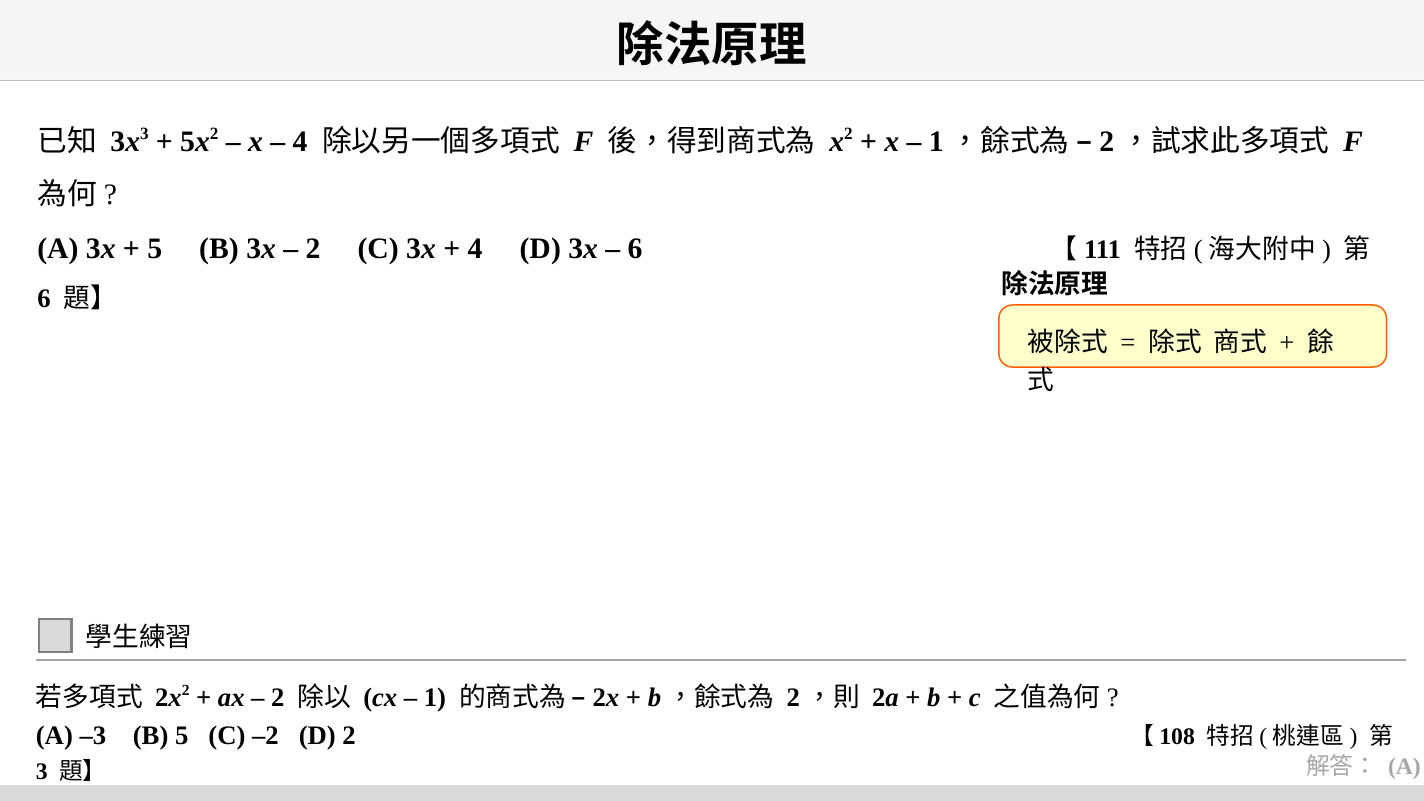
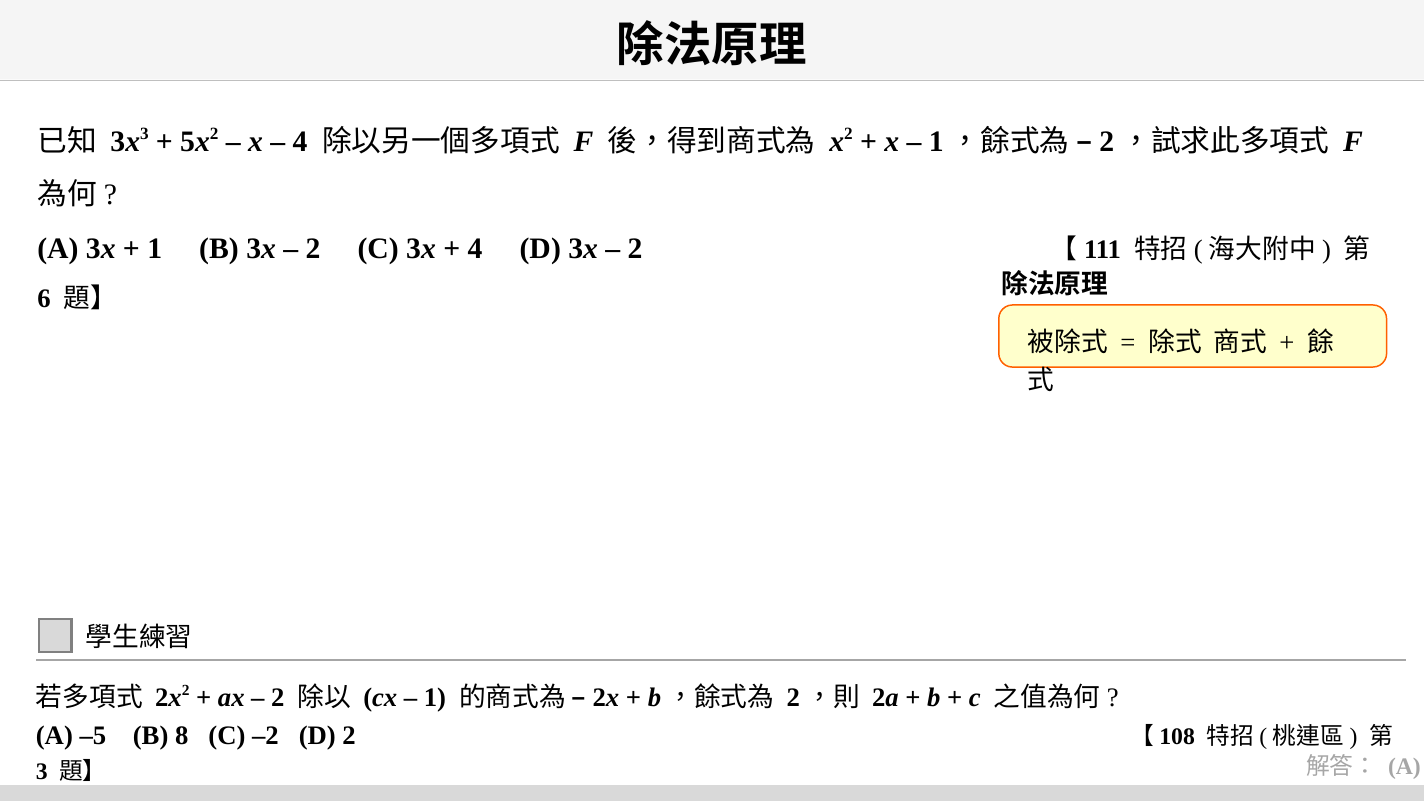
5: 5 -> 1 (155, 249)
6: 6 -> 2 (635, 249)
–3: –3 -> –5 (93, 736)
B 5: 5 -> 8 (182, 736)
